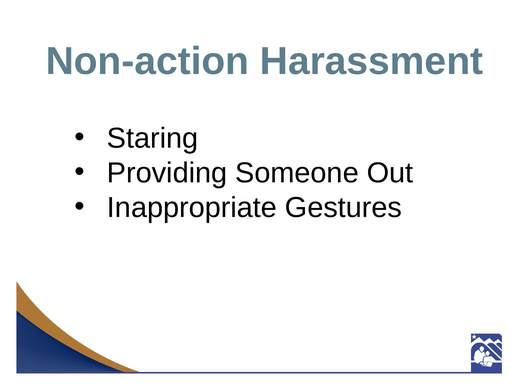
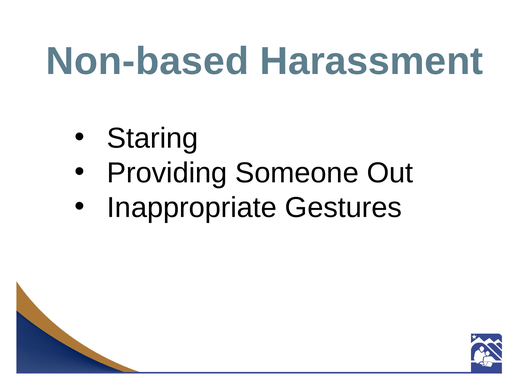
Non-action: Non-action -> Non-based (147, 61)
